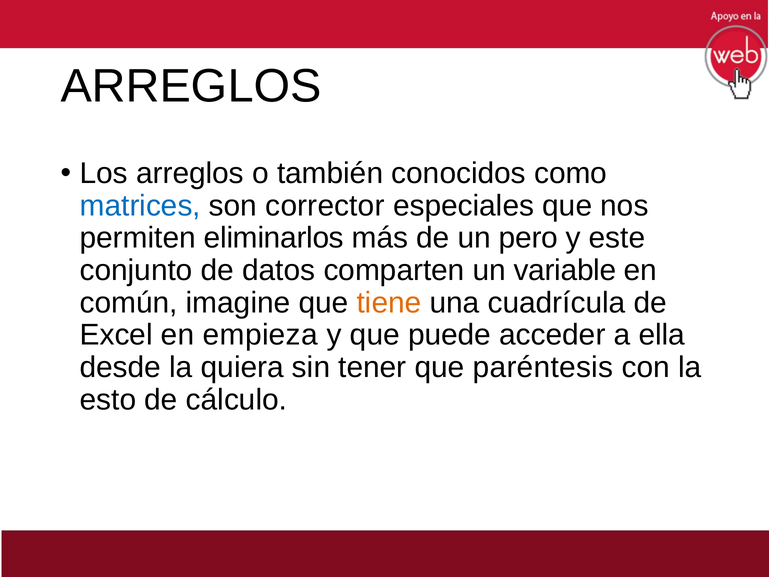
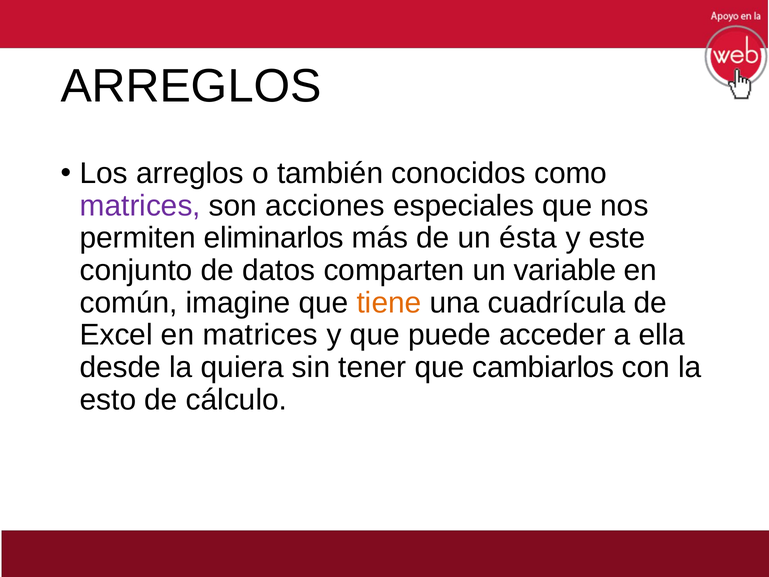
matrices colour: blue -> purple (140, 206)
corrector: corrector -> acciones (325, 206)
pero: pero -> ésta (528, 238)
en empieza: empieza -> matrices (260, 335)
paréntesis: paréntesis -> cambiarlos (543, 367)
